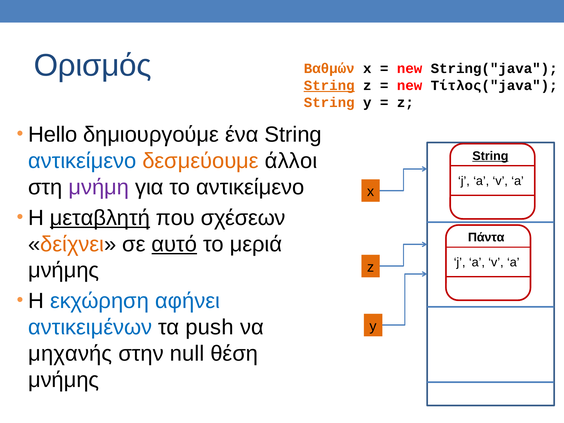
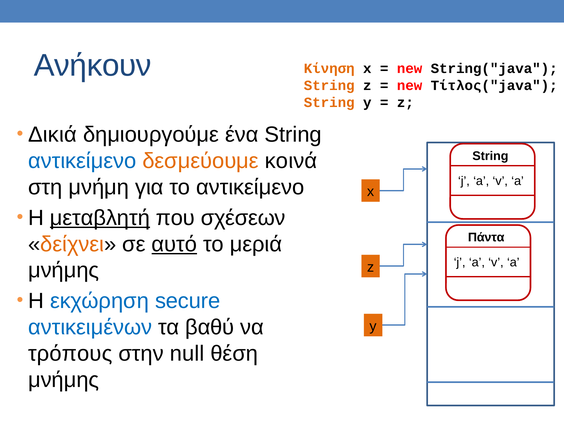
Ορισμός: Ορισμός -> Ανήκουν (93, 66)
Βαθμών: Βαθμών -> Κίνηση (329, 69)
String underline: present -> none (329, 86)
Hello: Hello -> Δικιά (52, 135)
String underline: present -> none (490, 156)
άλλοι: άλλοι -> κοινά (291, 161)
μνήμη colour: purple -> black (99, 187)
αφήνει: αφήνει -> secure (188, 301)
push: push -> βαθύ (210, 327)
μηχανής: μηχανής -> τρόπους (70, 354)
